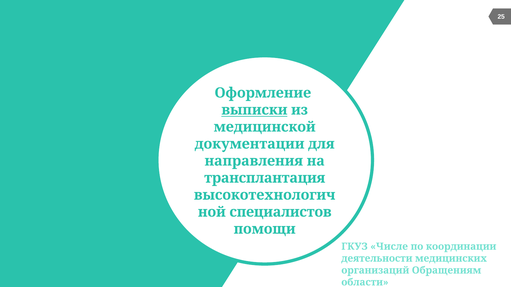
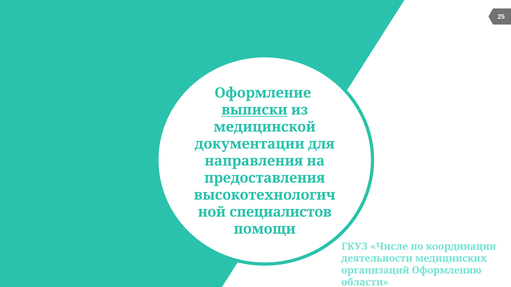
трансплантация: трансплантация -> предоставления (265, 178)
Обращениям: Обращениям -> Оформлению (447, 271)
